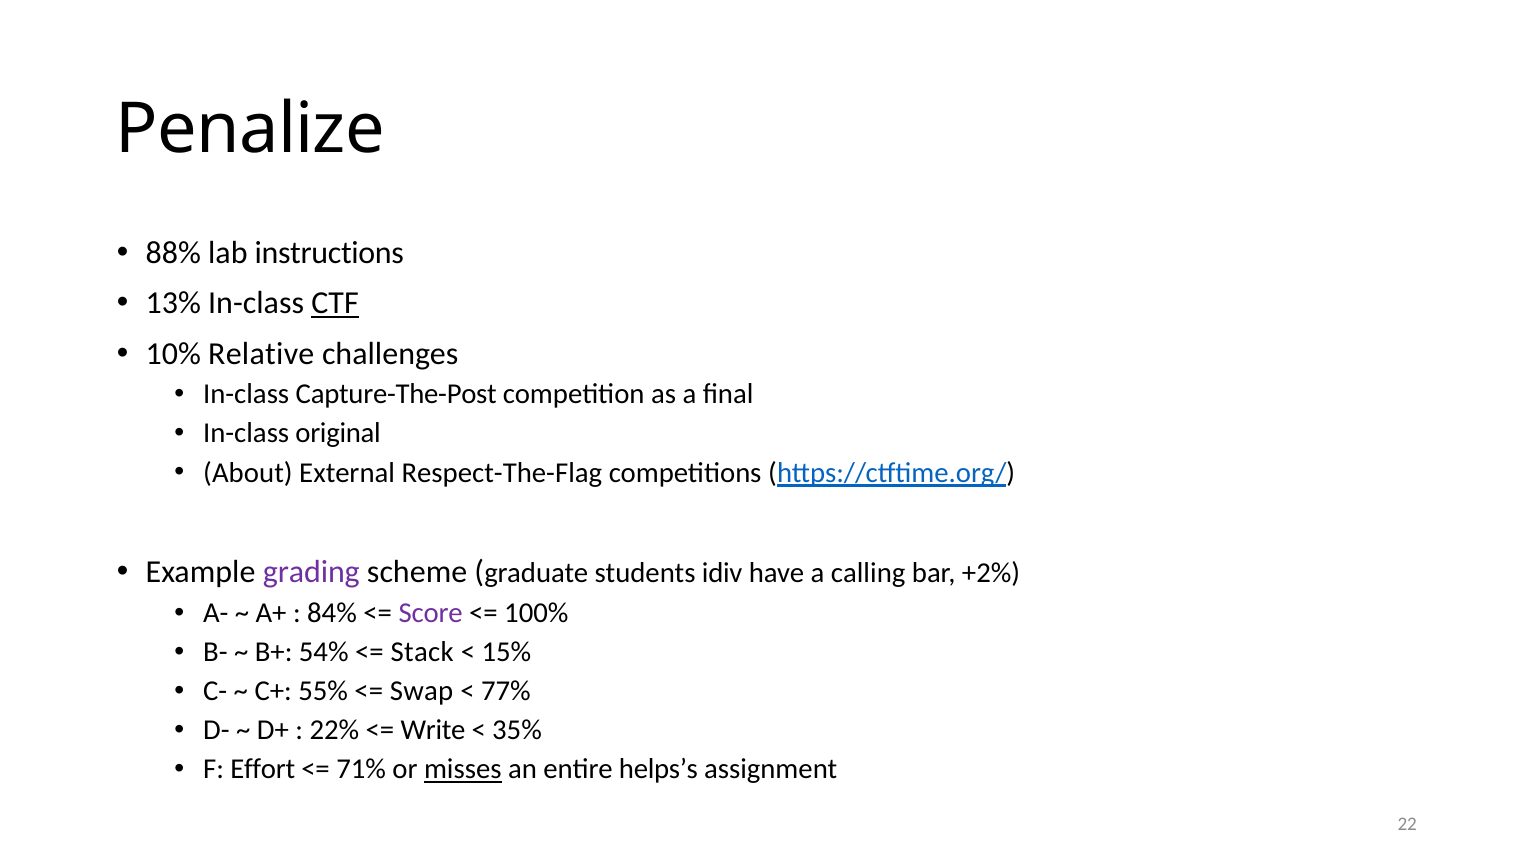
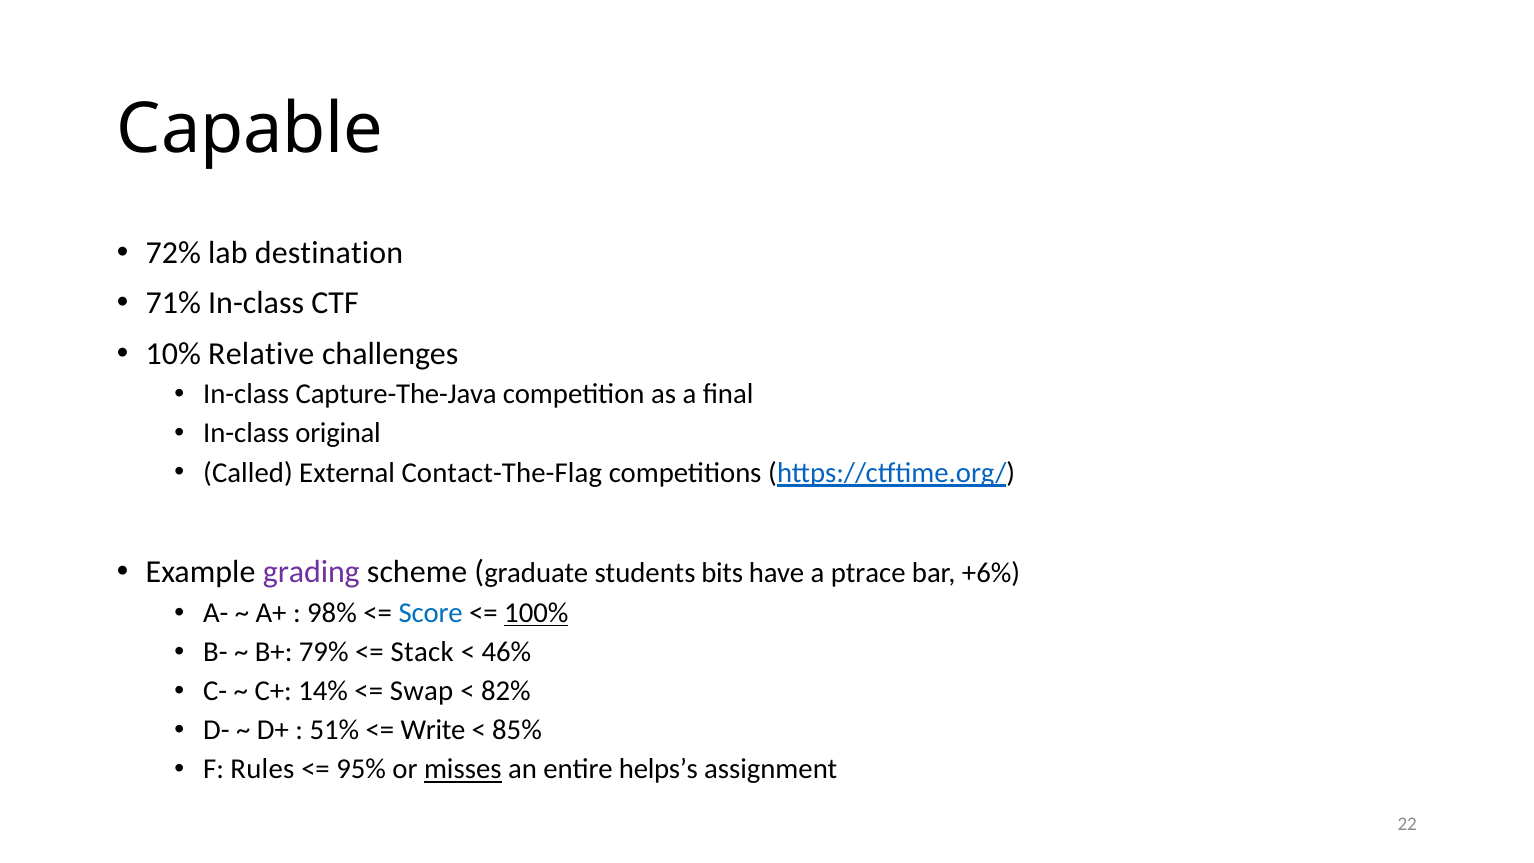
Penalize: Penalize -> Capable (250, 129)
88%: 88% -> 72% (173, 253)
instructions: instructions -> destination (329, 253)
13%: 13% -> 71% (173, 303)
CTF underline: present -> none (335, 303)
Capture-The-Post: Capture-The-Post -> Capture-The-Java (396, 394)
About: About -> Called (248, 473)
Respect-The-Flag: Respect-The-Flag -> Contact-The-Flag (502, 473)
idiv: idiv -> bits (722, 573)
calling: calling -> ptrace (868, 573)
+2%: +2% -> +6% (991, 573)
84%: 84% -> 98% (332, 613)
Score colour: purple -> blue (431, 613)
100% underline: none -> present (536, 613)
54%: 54% -> 79% (324, 652)
15%: 15% -> 46% (506, 652)
55%: 55% -> 14% (323, 691)
77%: 77% -> 82% (506, 691)
22%: 22% -> 51% (334, 730)
35%: 35% -> 85% (517, 730)
Effort: Effort -> Rules (262, 769)
71%: 71% -> 95% (361, 769)
